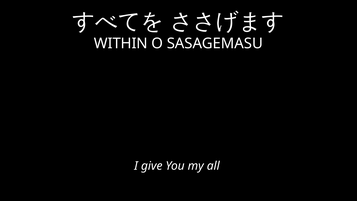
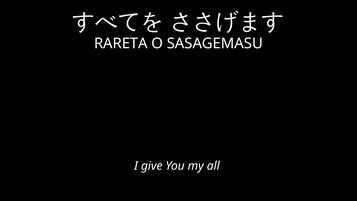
WITHIN: WITHIN -> RARETA (121, 43)
